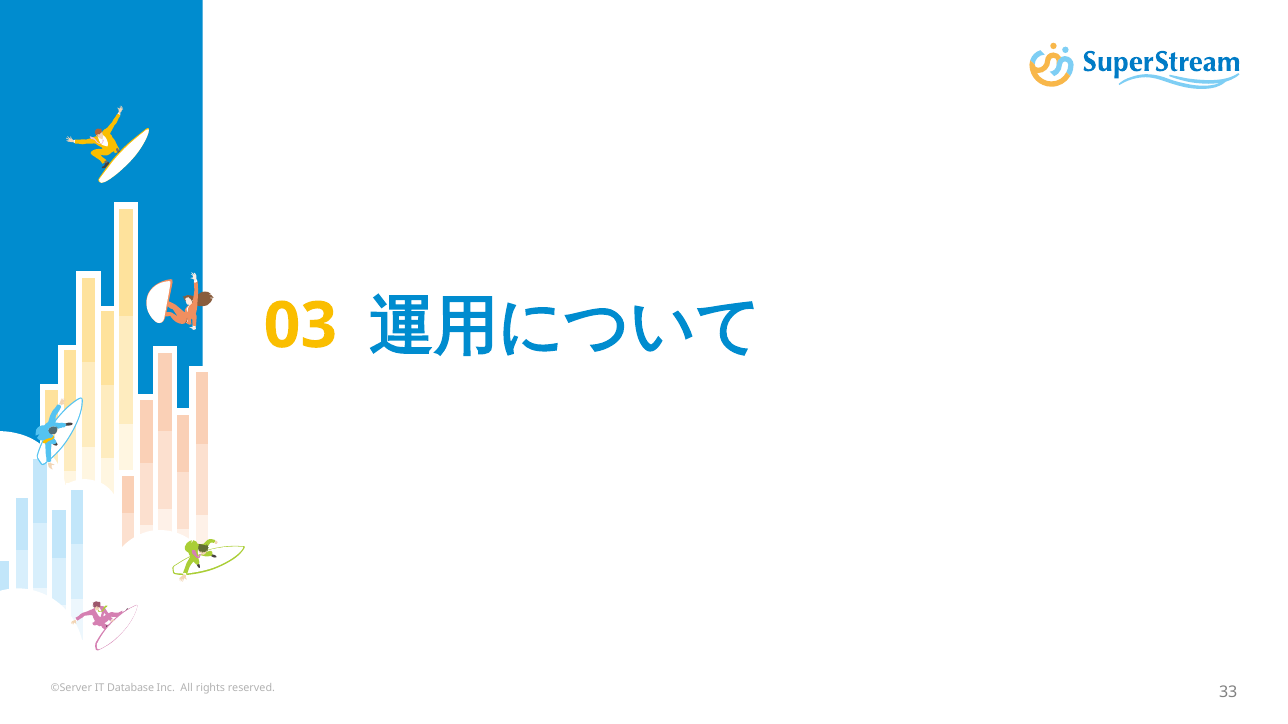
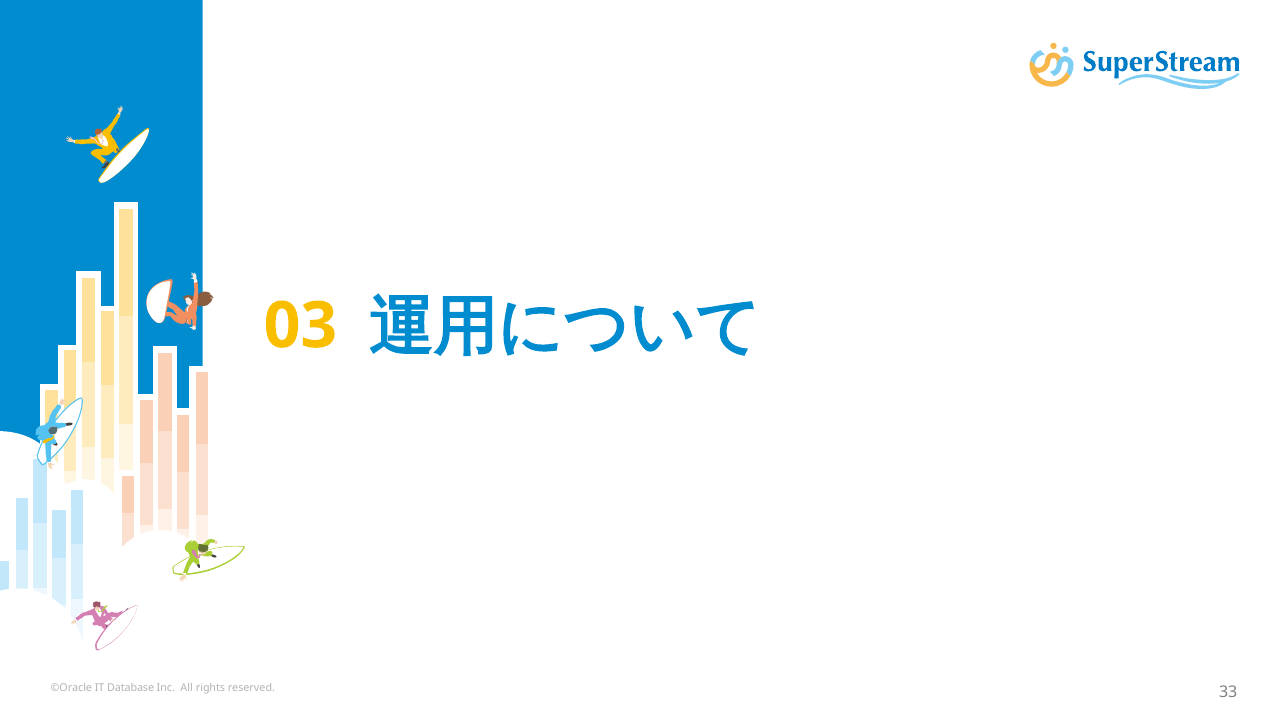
©Server: ©Server -> ©Oracle (71, 688)
